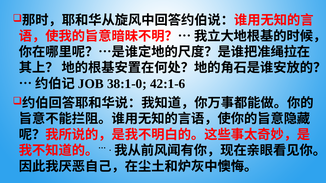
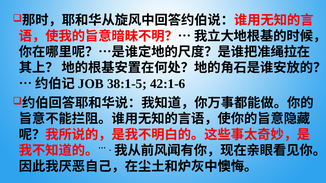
38:1-0: 38:1-0 -> 38:1-5 (127, 84)
